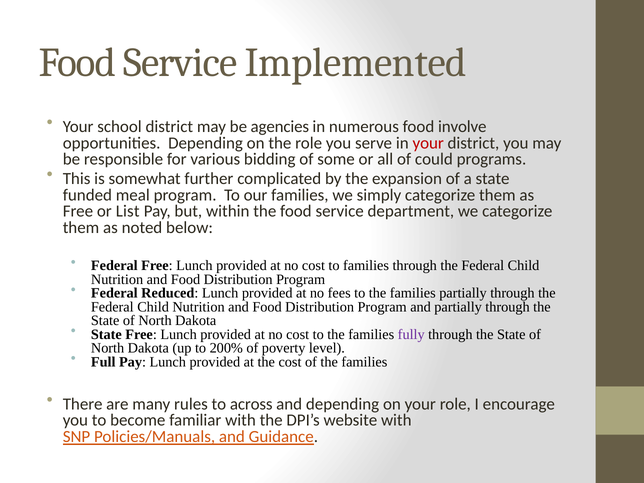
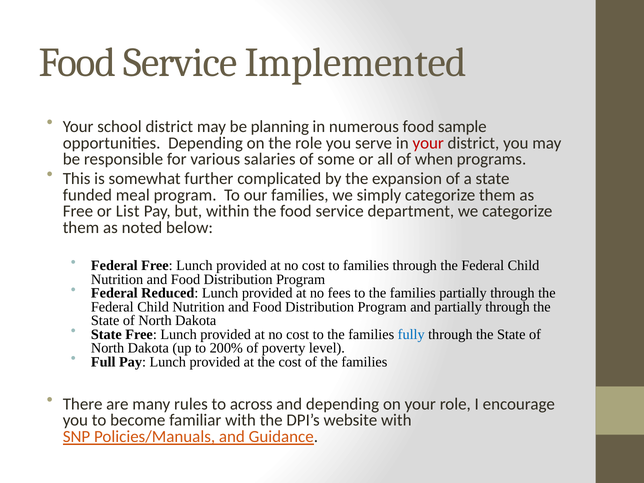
agencies: agencies -> planning (280, 127)
involve: involve -> sample (462, 127)
bidding: bidding -> salaries (270, 159)
could: could -> when (434, 159)
fully colour: purple -> blue (411, 334)
